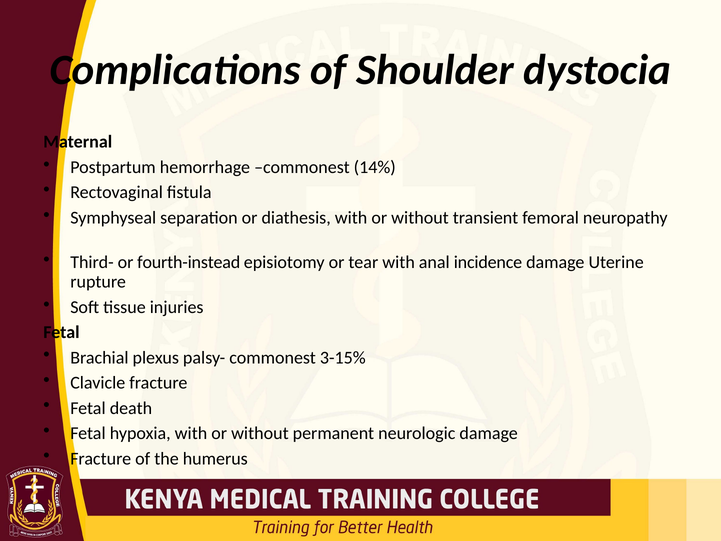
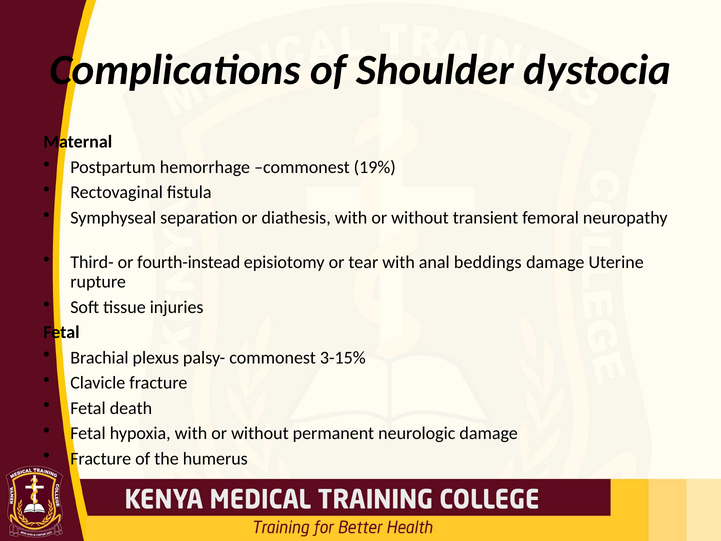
14%: 14% -> 19% (375, 167)
incidence: incidence -> beddings (488, 262)
